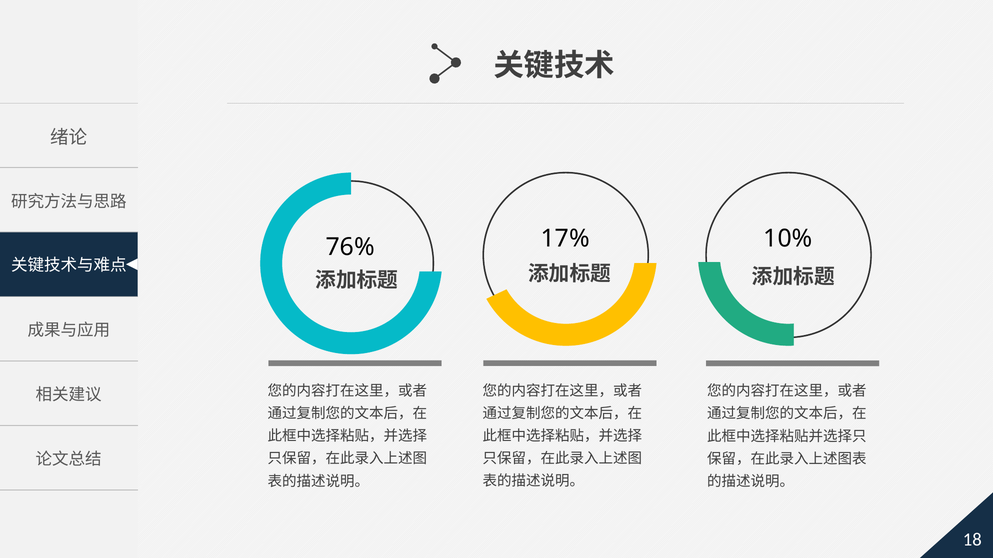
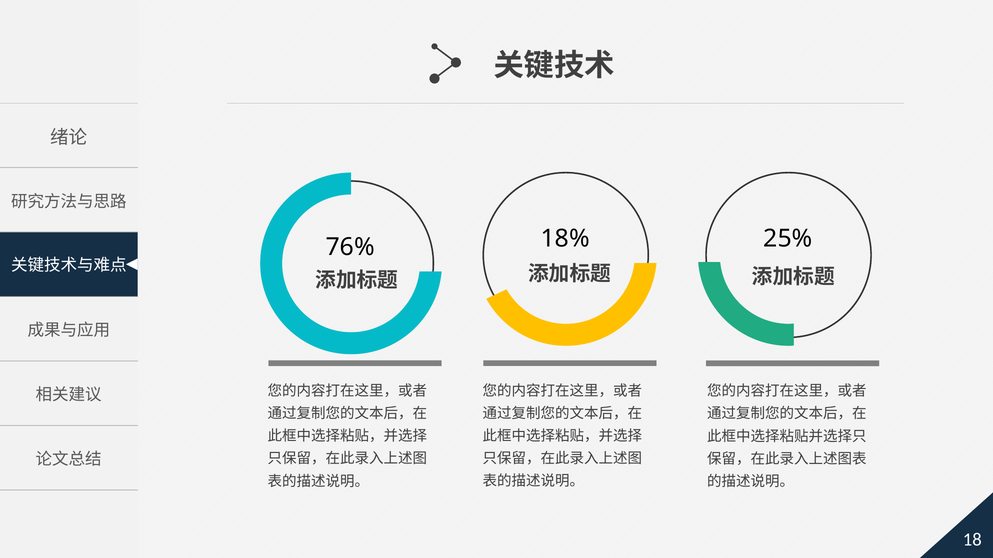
17%: 17% -> 18% (565, 239)
10%: 10% -> 25% (788, 239)
